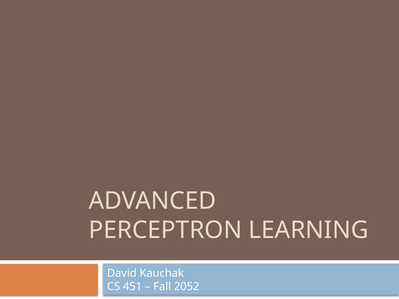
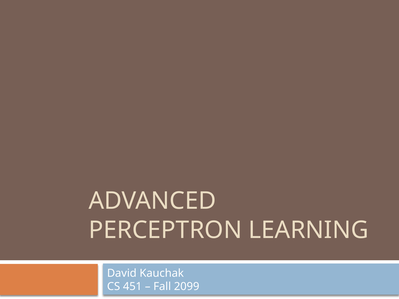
2052: 2052 -> 2099 (187, 287)
